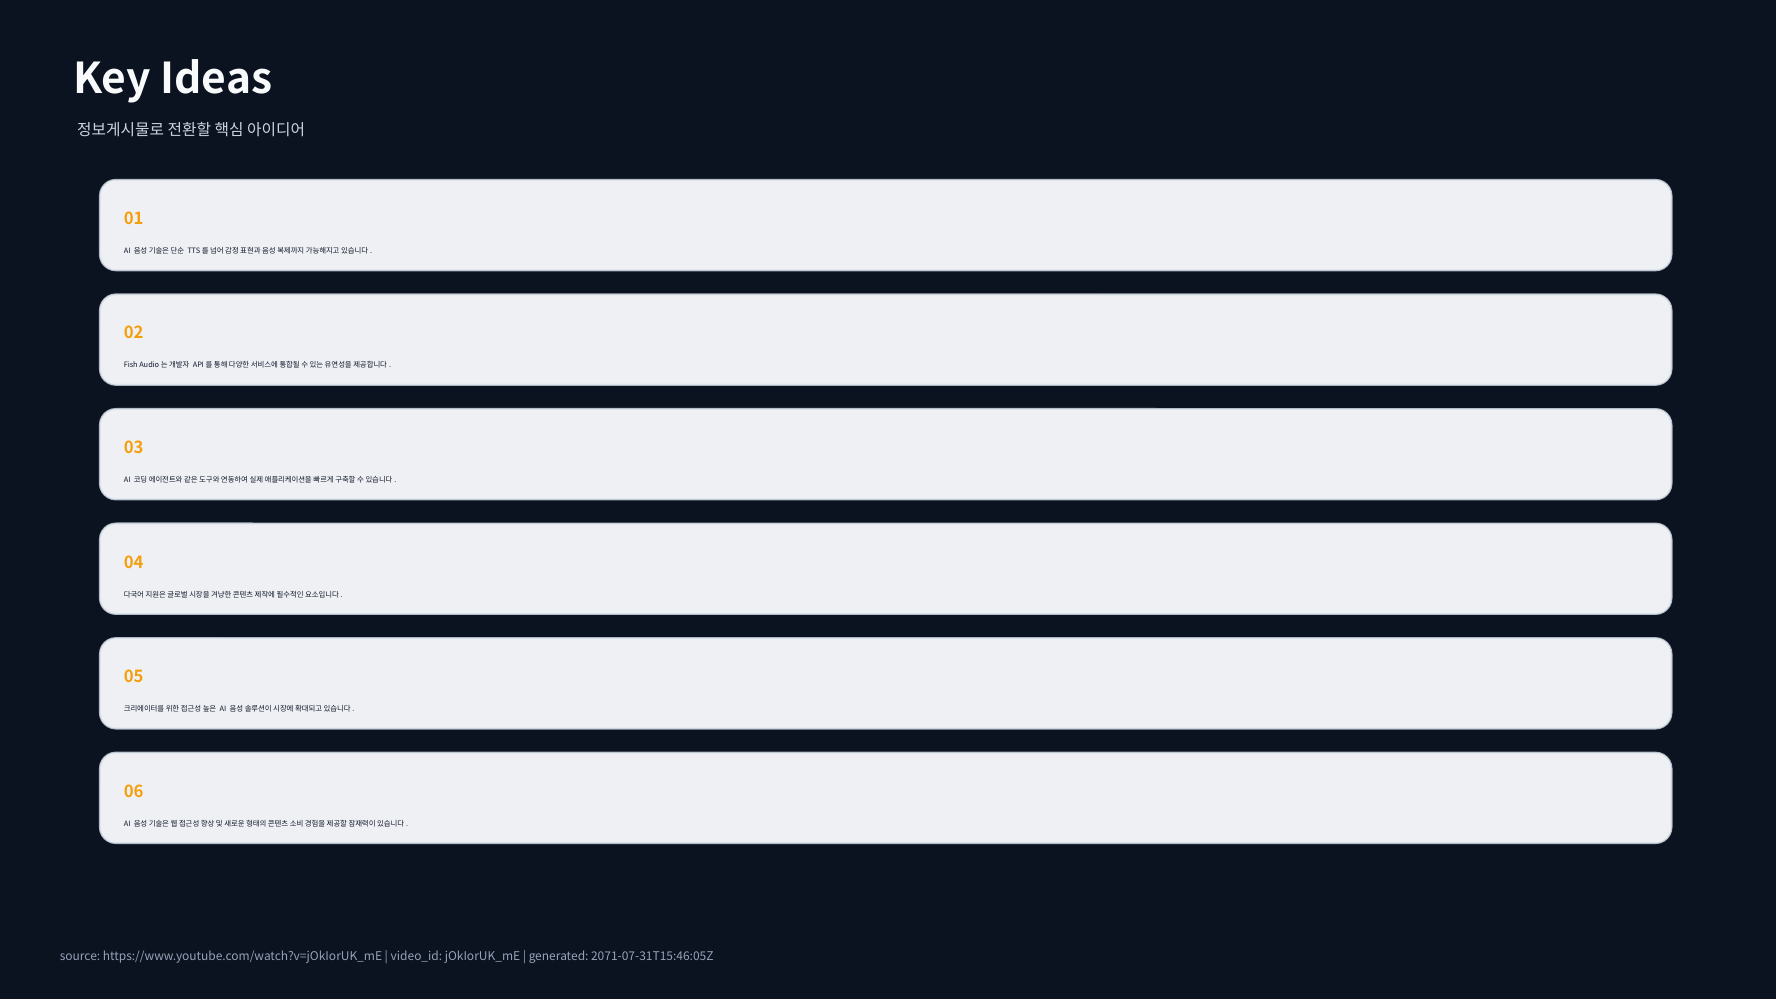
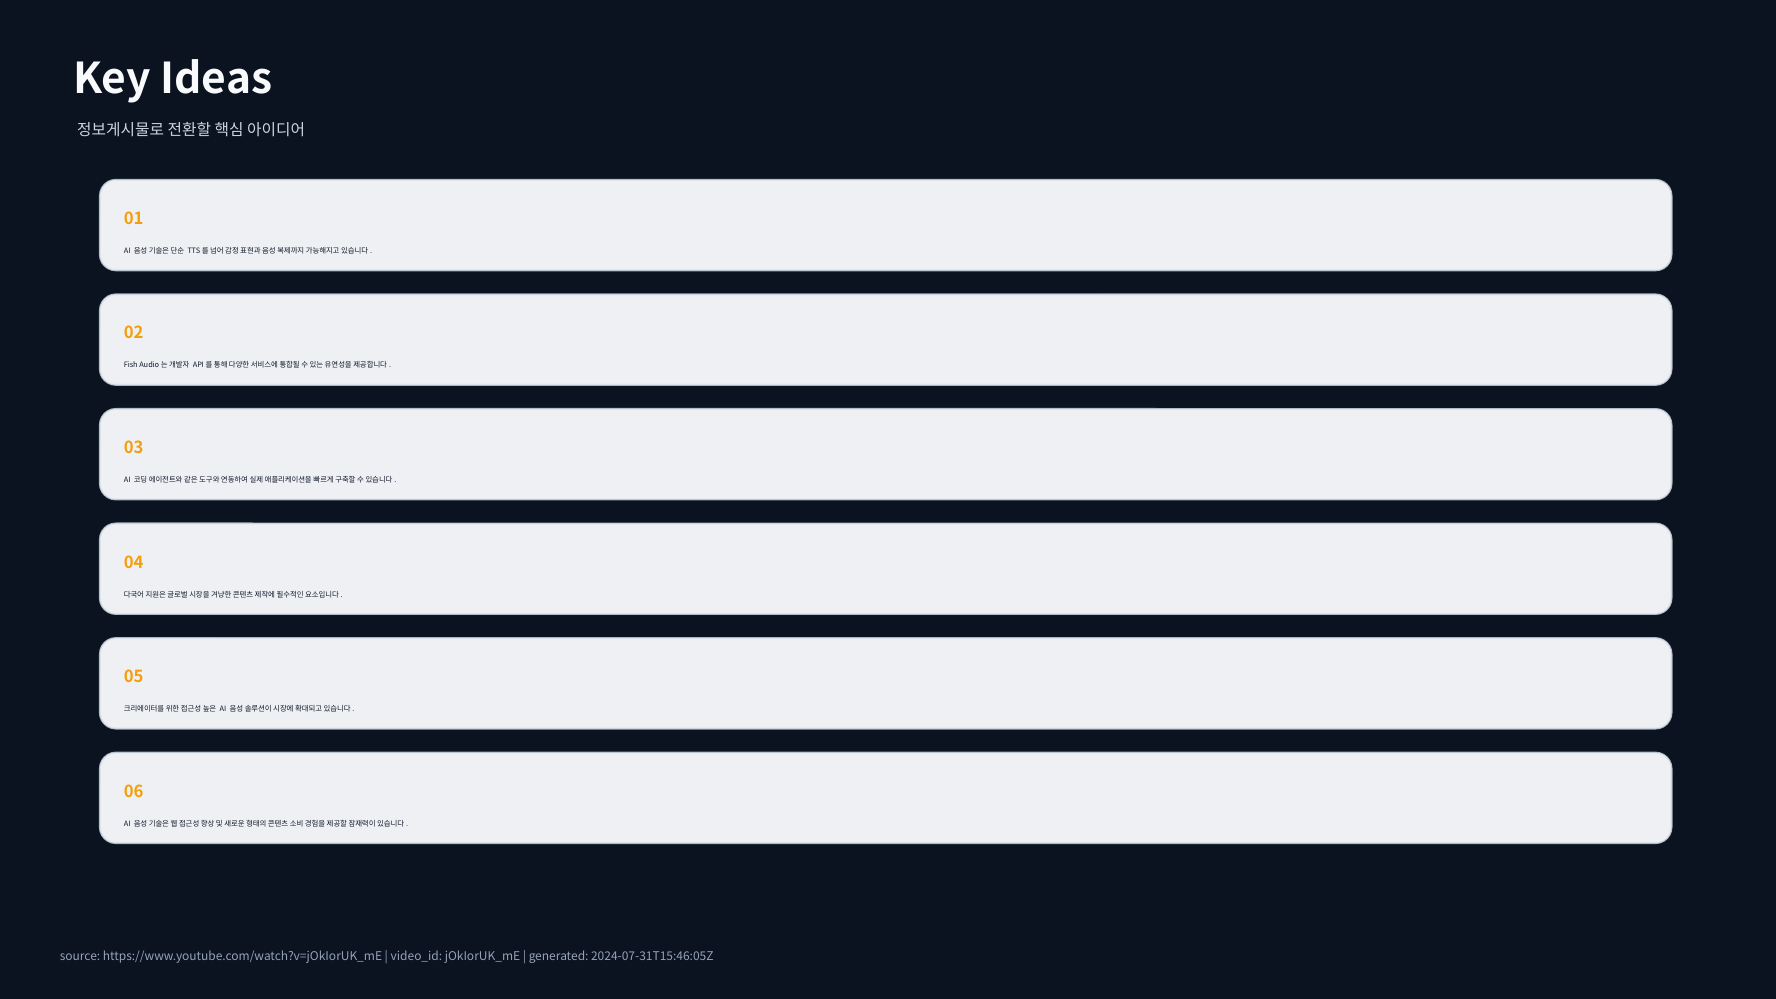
2071-07-31T15:46:05Z: 2071-07-31T15:46:05Z -> 2024-07-31T15:46:05Z (652, 957)
